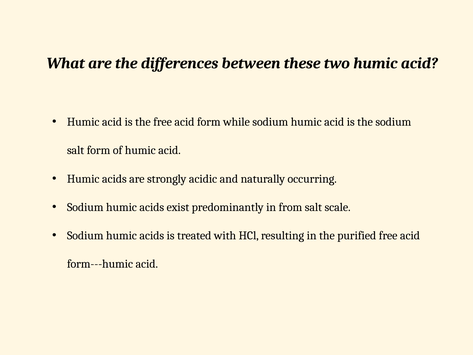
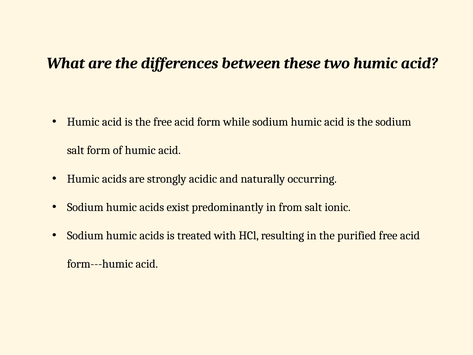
scale: scale -> ionic (338, 207)
